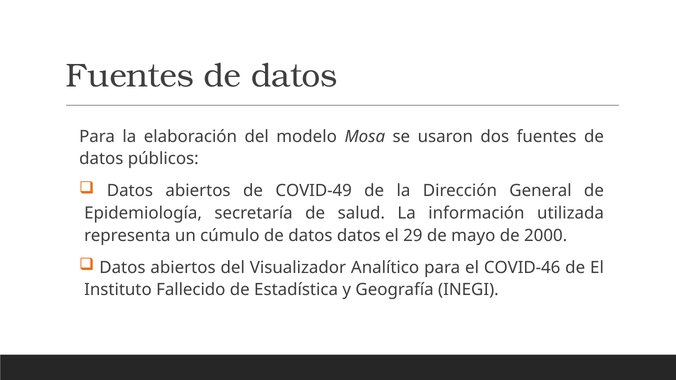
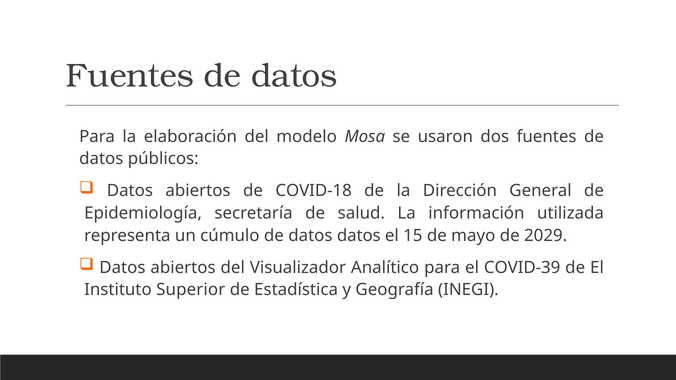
COVID-49: COVID-49 -> COVID-18 (314, 191)
29: 29 -> 15 (413, 236)
2000: 2000 -> 2029 (546, 236)
COVID-46: COVID-46 -> COVID-39 (522, 268)
Fallecido: Fallecido -> Superior (191, 290)
